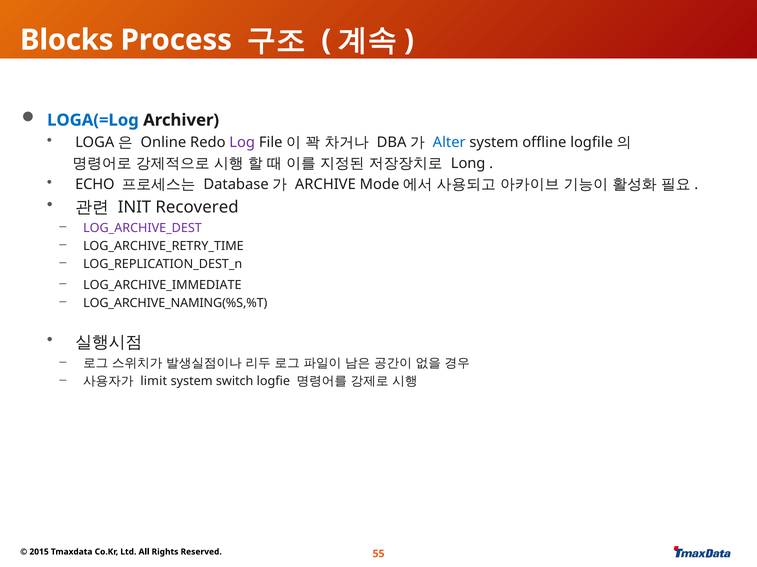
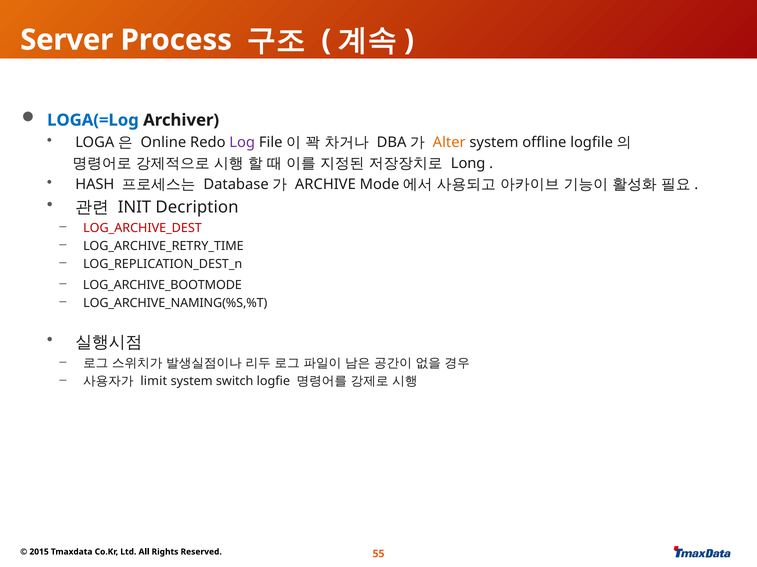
Blocks: Blocks -> Server (67, 40)
Alter colour: blue -> orange (449, 143)
ECHO: ECHO -> HASH (95, 185)
Recovered: Recovered -> Decription (197, 207)
LOG_ARCHIVE_DEST colour: purple -> red (142, 228)
LOG_ARCHIVE_IMMEDIATE: LOG_ARCHIVE_IMMEDIATE -> LOG_ARCHIVE_BOOTMODE (162, 286)
